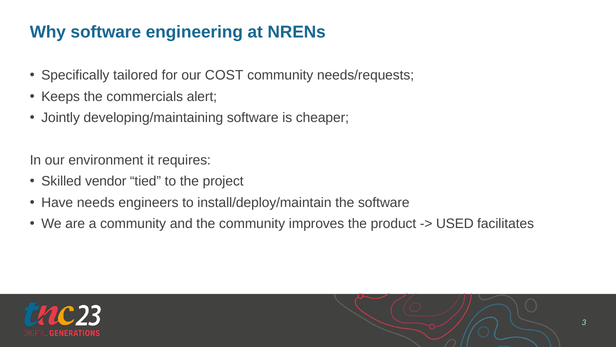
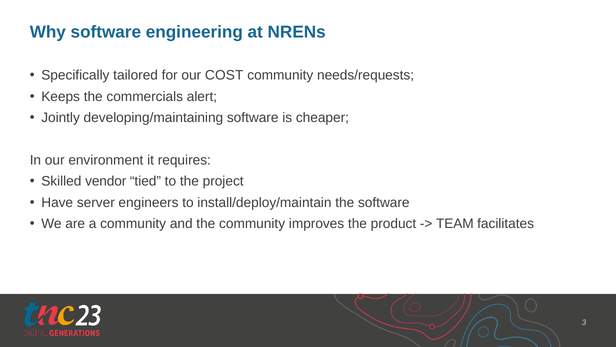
needs: needs -> server (96, 202)
USED: USED -> TEAM (455, 224)
